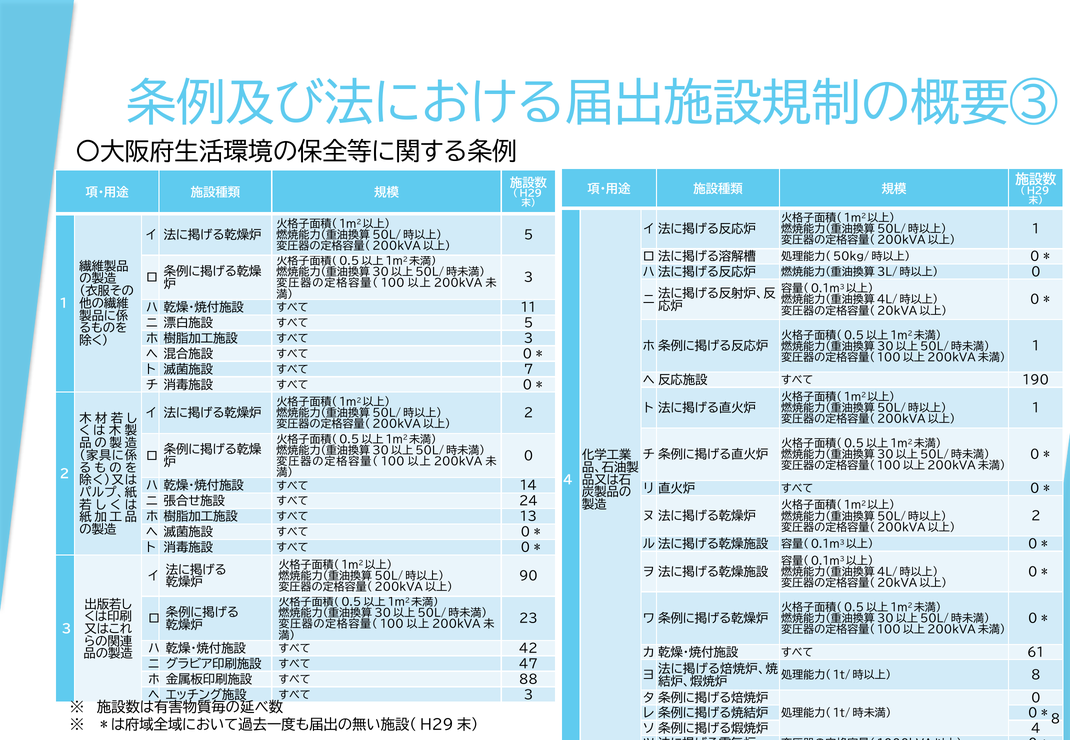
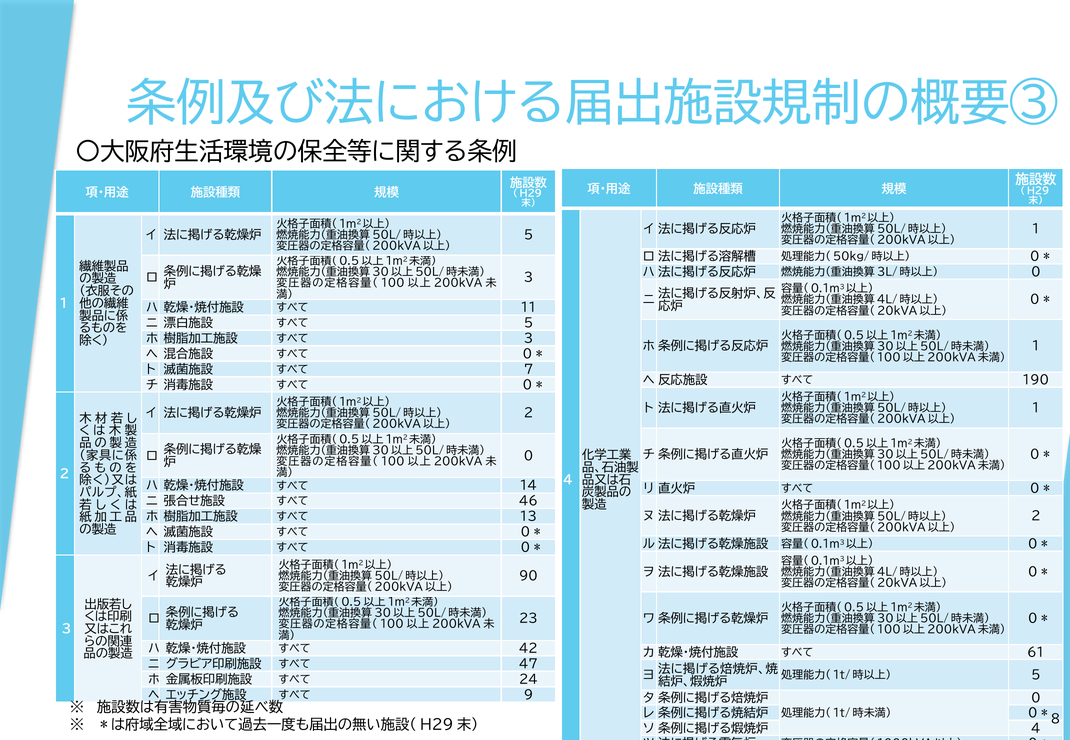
24: 24 -> 46 (528, 502)
88: 88 -> 24 (528, 680)
8: 8 -> 5 (1036, 676)
3: 3 -> 9 (529, 696)
